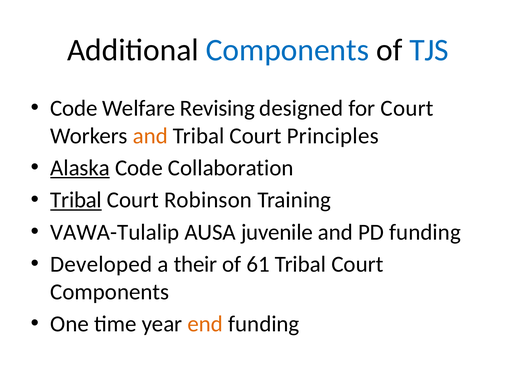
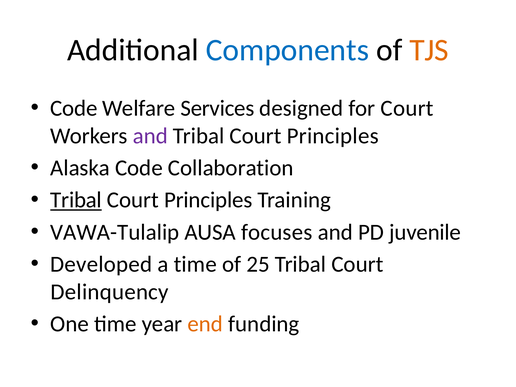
TJS colour: blue -> orange (429, 50)
Revising: Revising -> Services (217, 108)
and colour: orange -> purple (150, 136)
Alaska underline: present -> none (80, 168)
Robinson: Robinson -> Principles (208, 200)
juvenile: juvenile -> focuses (277, 232)
PD funding: funding -> juvenile (425, 232)
a their: their -> time (195, 264)
61: 61 -> 25 (258, 264)
Components: Components -> Delinquency (110, 292)
